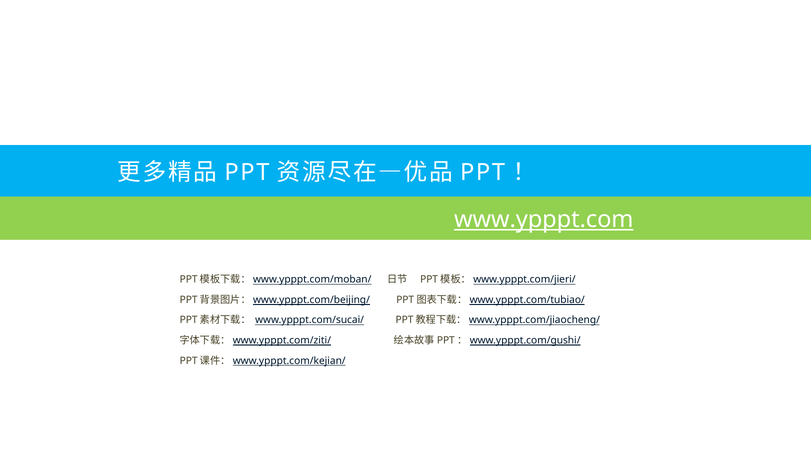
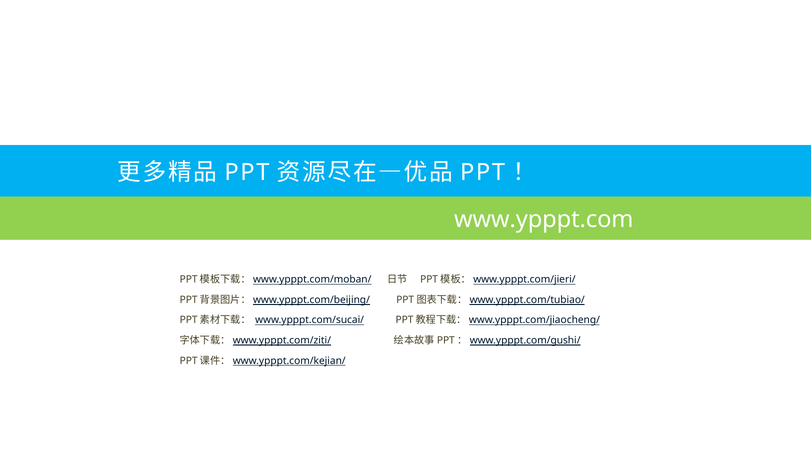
www.ypppt.com underline: present -> none (544, 220)
